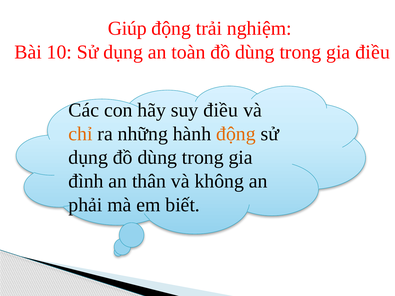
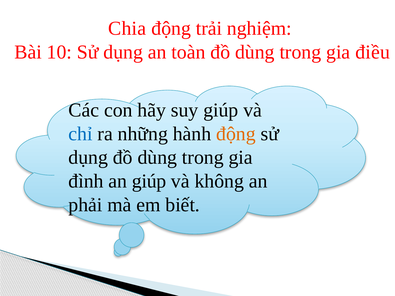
Giúp: Giúp -> Chia (127, 28)
suy điều: điều -> giúp (221, 110)
chỉ colour: orange -> blue (80, 134)
an thân: thân -> giúp (149, 181)
